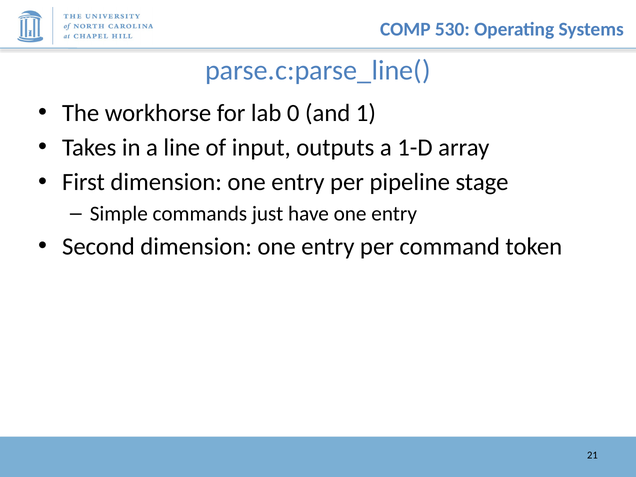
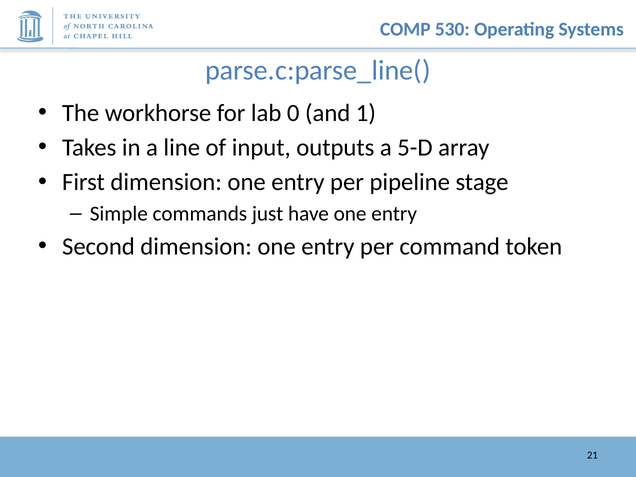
1-D: 1-D -> 5-D (415, 148)
